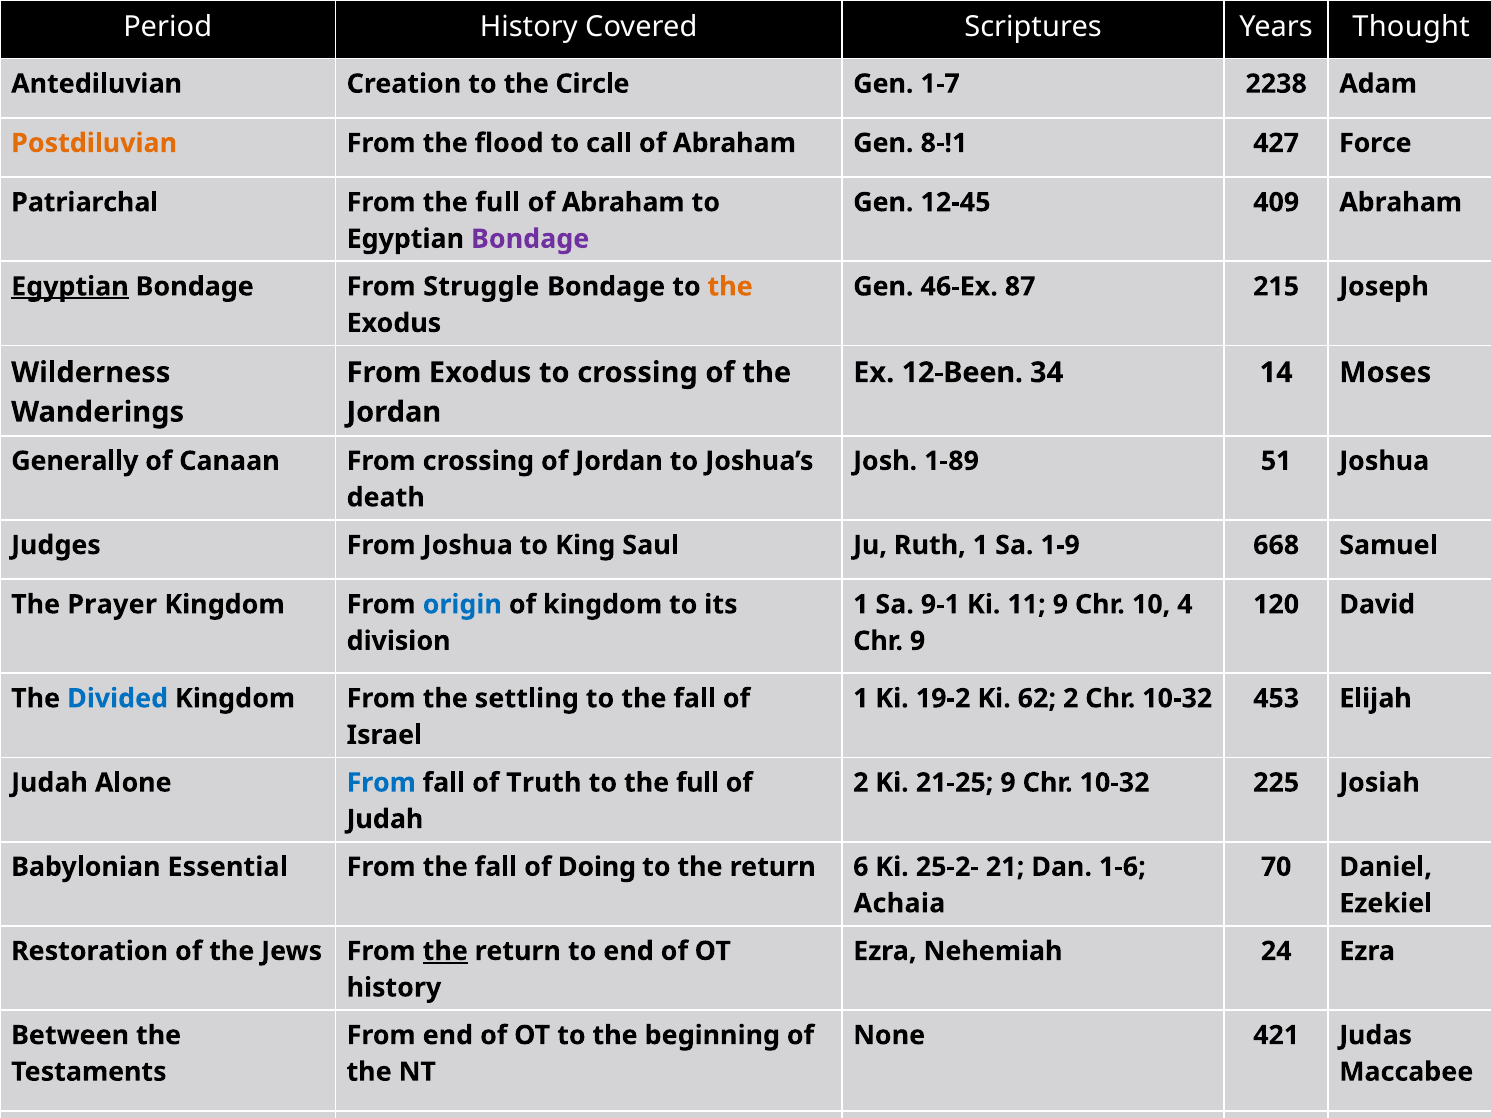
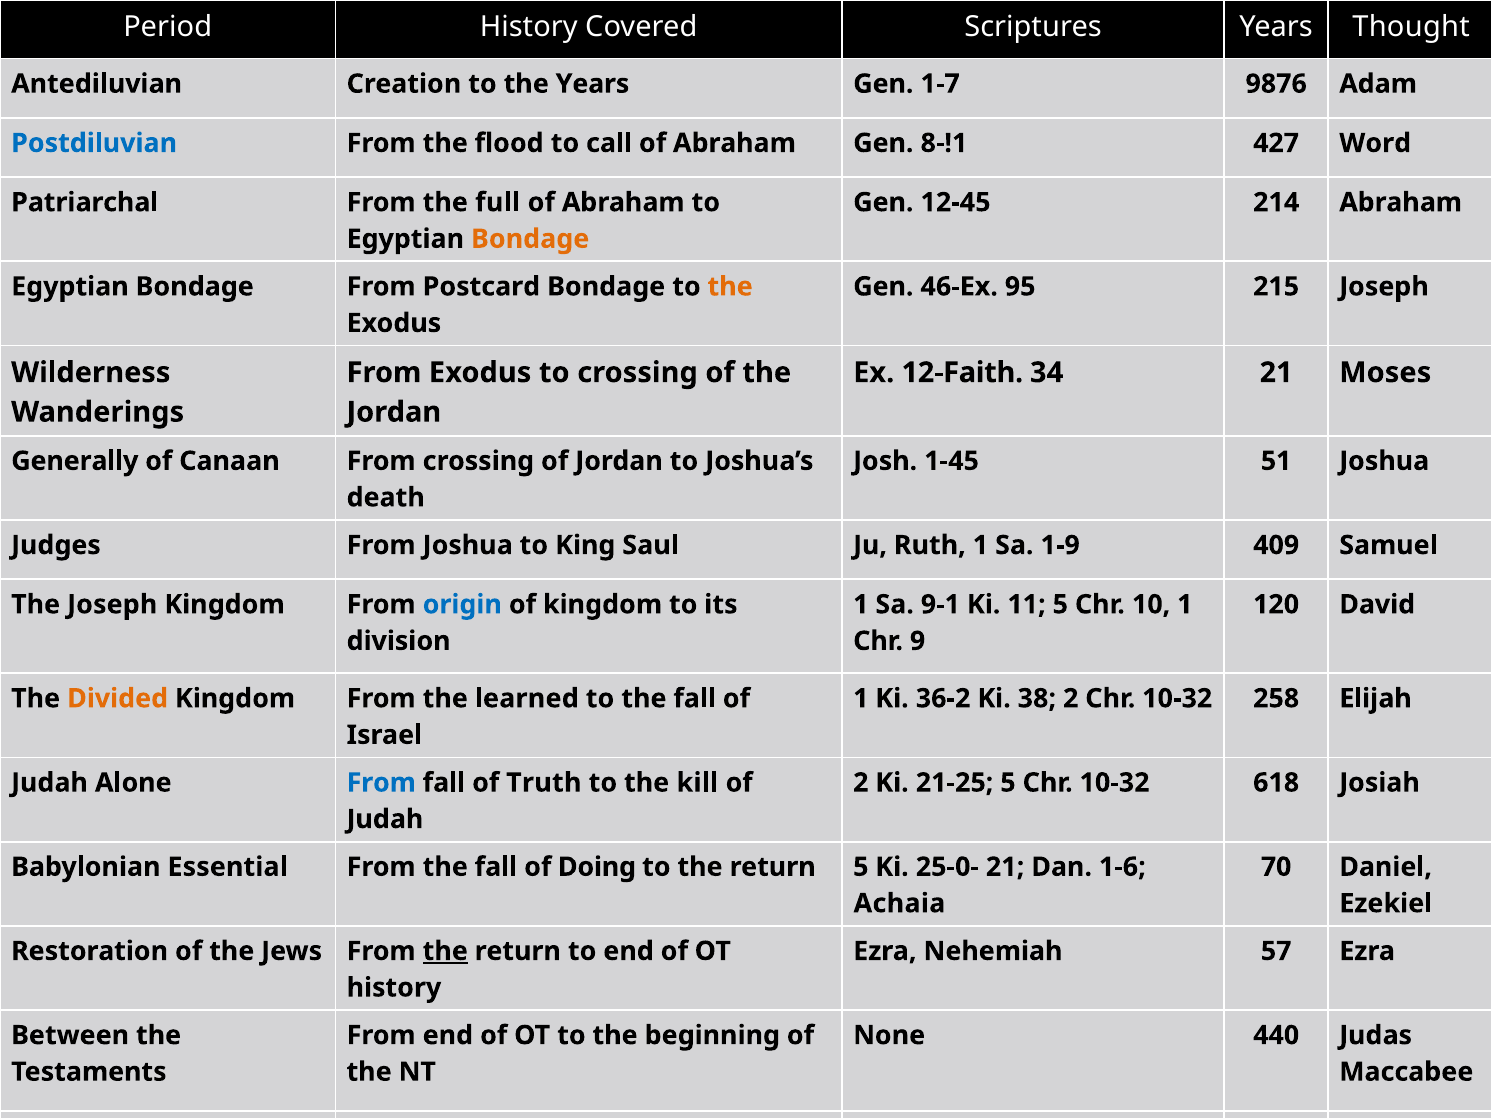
the Circle: Circle -> Years (592, 84)
2238: 2238 -> 9876 (1276, 84)
Postdiluvian colour: orange -> blue (94, 143)
Force: Force -> Word (1375, 143)
409: 409 -> 214 (1276, 202)
Bondage colour: purple -> orange (530, 239)
Egyptian underline: present -> none (70, 287)
Struggle: Struggle -> Postcard (481, 287)
87: 87 -> 95 (1020, 287)
12-Been: 12-Been -> 12-Faith (962, 373)
34 14: 14 -> 21 (1276, 373)
1-89: 1-89 -> 1-45 (952, 461)
668: 668 -> 409 (1276, 545)
The Prayer: Prayer -> Joseph (112, 605)
11 9: 9 -> 5 (1060, 605)
10 4: 4 -> 1 (1185, 605)
Divided colour: blue -> orange (118, 699)
settling: settling -> learned (527, 699)
19-2: 19-2 -> 36-2 (943, 699)
62: 62 -> 38 (1037, 699)
453: 453 -> 258 (1276, 699)
to the full: full -> kill (697, 783)
21-25 9: 9 -> 5 (1008, 783)
225: 225 -> 618 (1276, 783)
return 6: 6 -> 5 (861, 867)
25-2-: 25-2- -> 25-0- (947, 867)
24: 24 -> 57 (1276, 951)
421: 421 -> 440 (1276, 1036)
